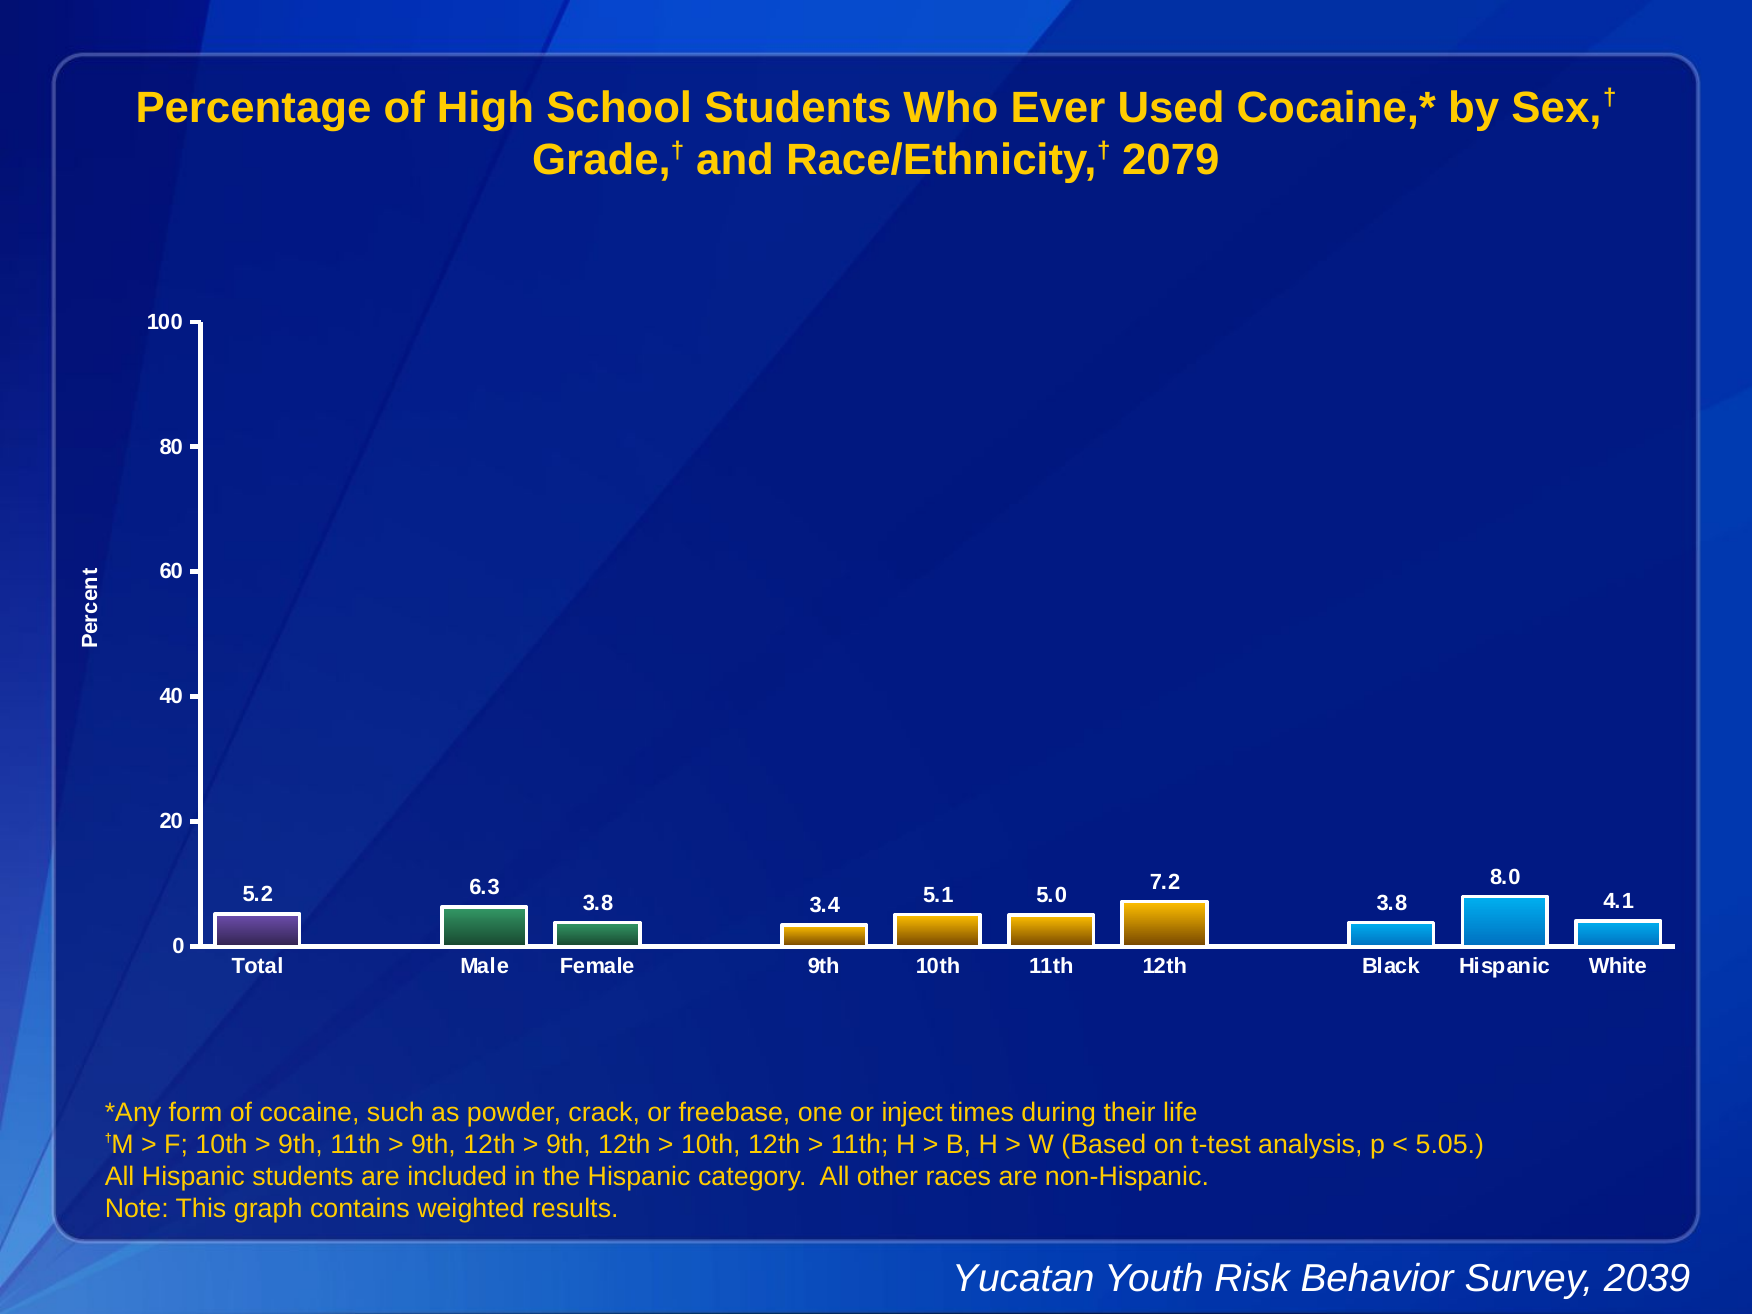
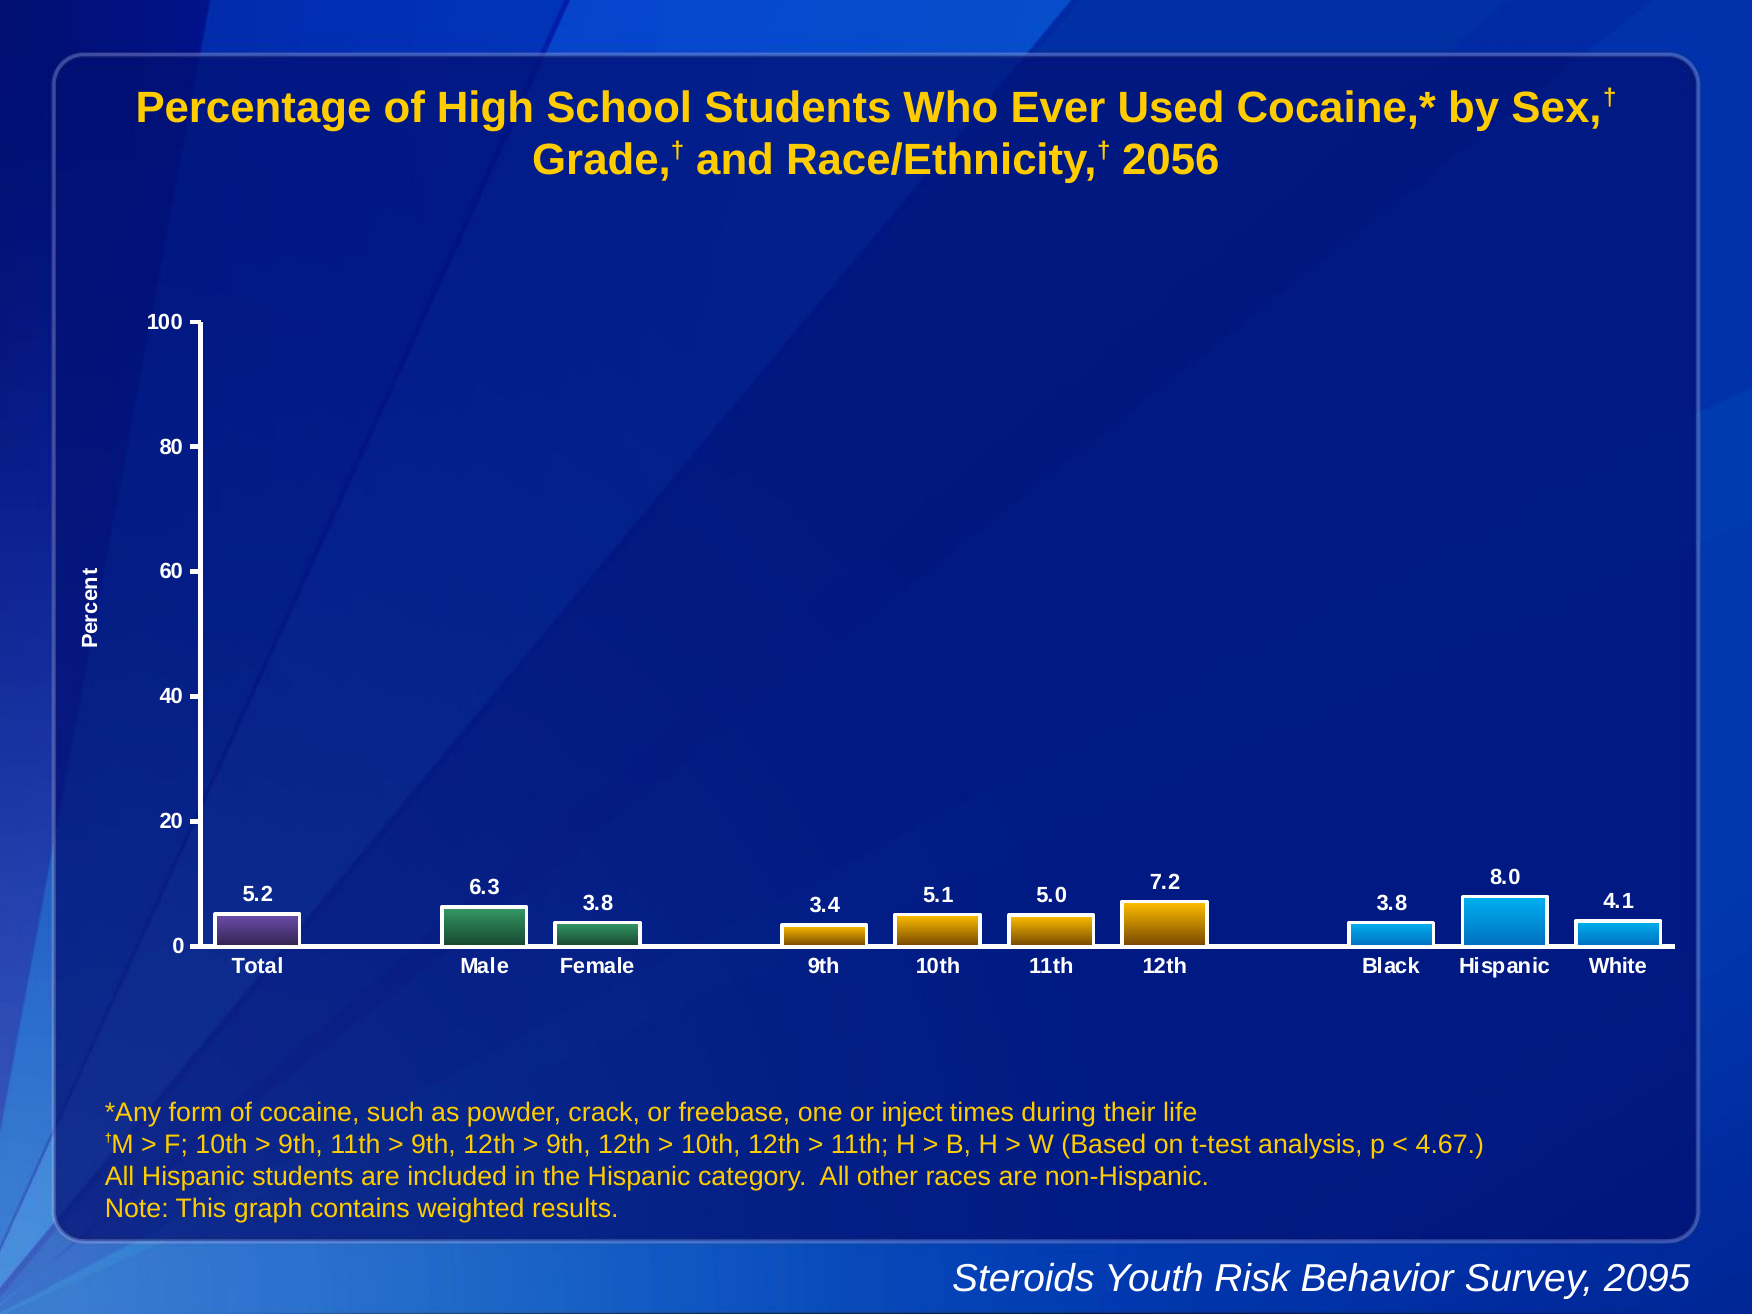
2079: 2079 -> 2056 (1171, 161)
5.05: 5.05 -> 4.67 (1450, 1145)
Yucatan: Yucatan -> Steroids (1023, 1279)
2039: 2039 -> 2095 (1647, 1279)
